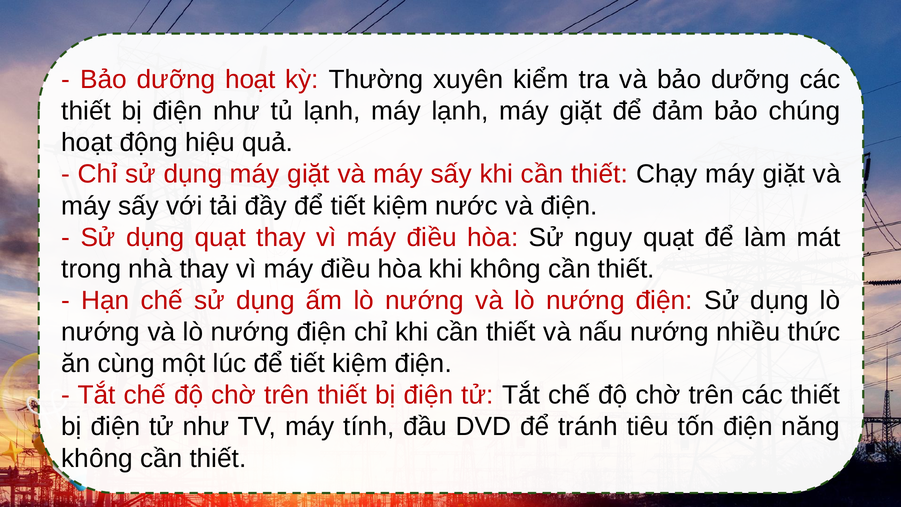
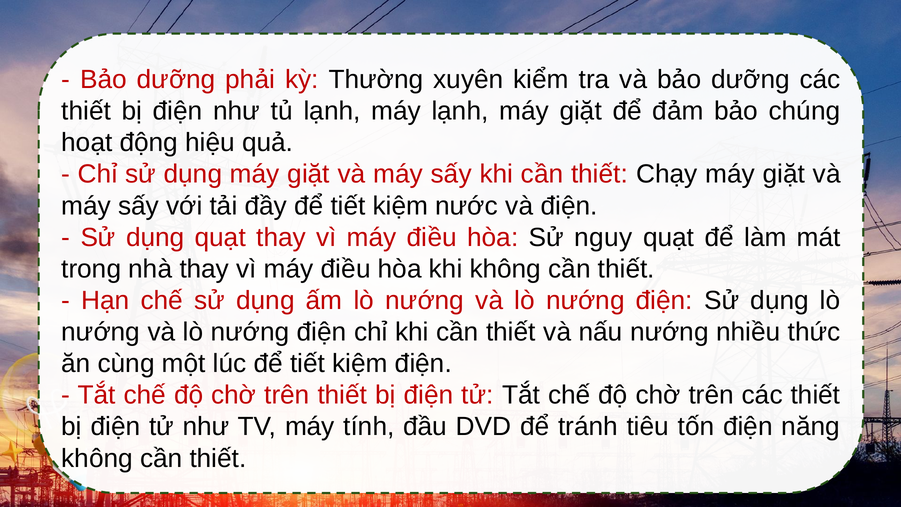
dưỡng hoạt: hoạt -> phải (250, 80)
